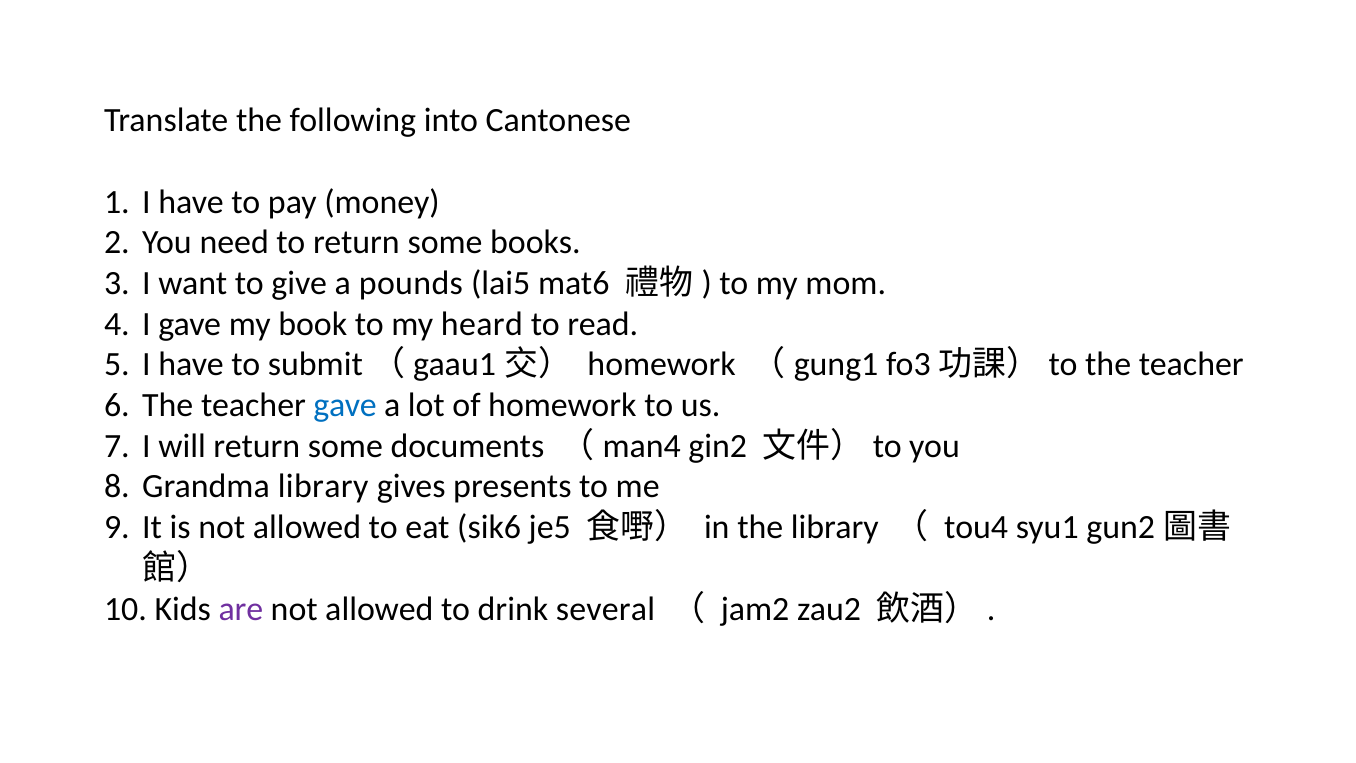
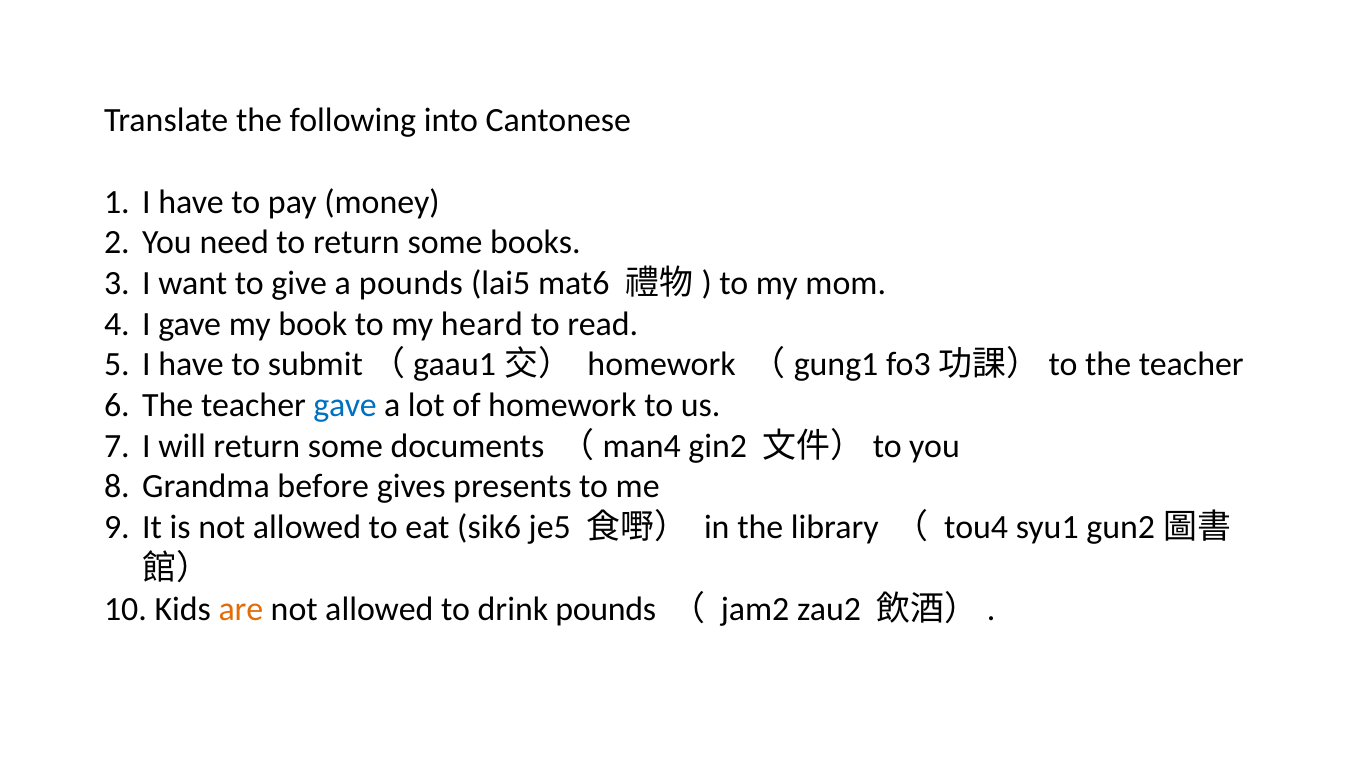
Grandma library: library -> before (323, 487)
are colour: purple -> orange (241, 609)
drink several: several -> pounds (606, 609)
